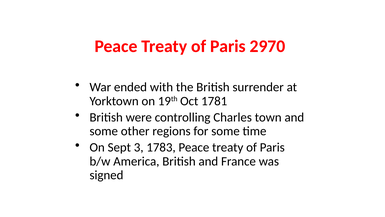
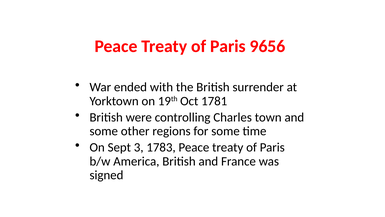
2970: 2970 -> 9656 (267, 46)
